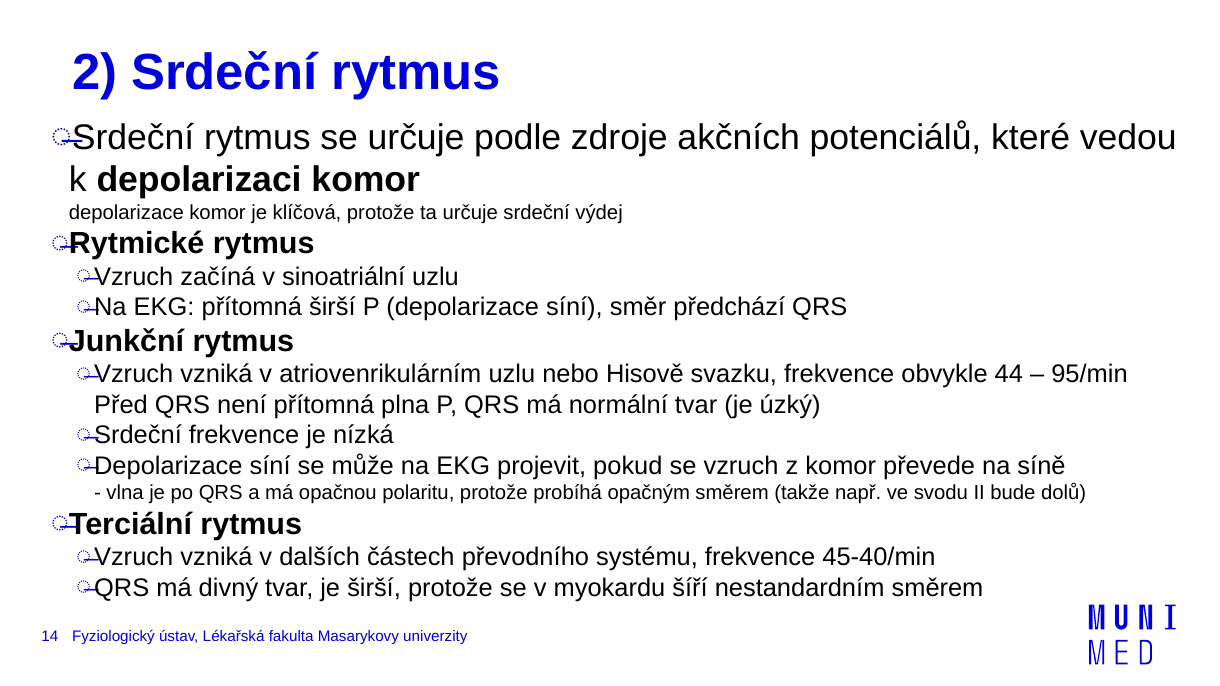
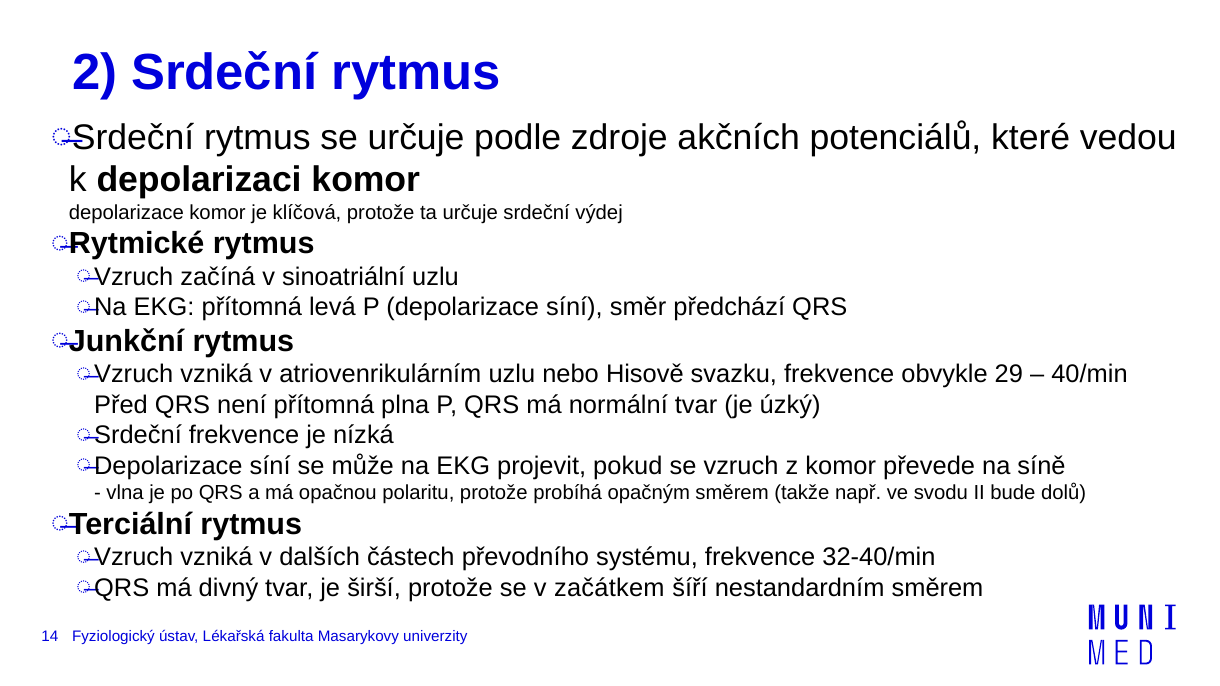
přítomná širší: širší -> levá (332, 308)
44: 44 -> 29 (1009, 375)
95/min: 95/min -> 40/min (1089, 375)
45-40/min: 45-40/min -> 32-40/min (879, 558)
myokardu: myokardu -> začátkem (609, 588)
